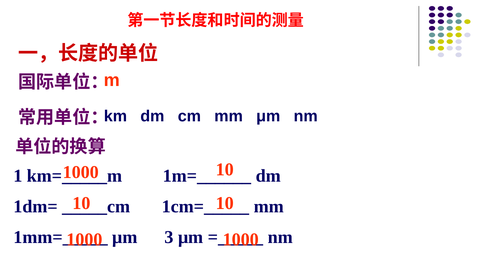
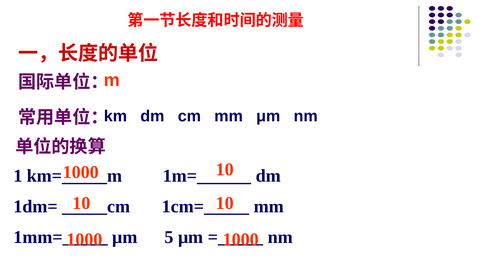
3: 3 -> 5 (169, 237)
